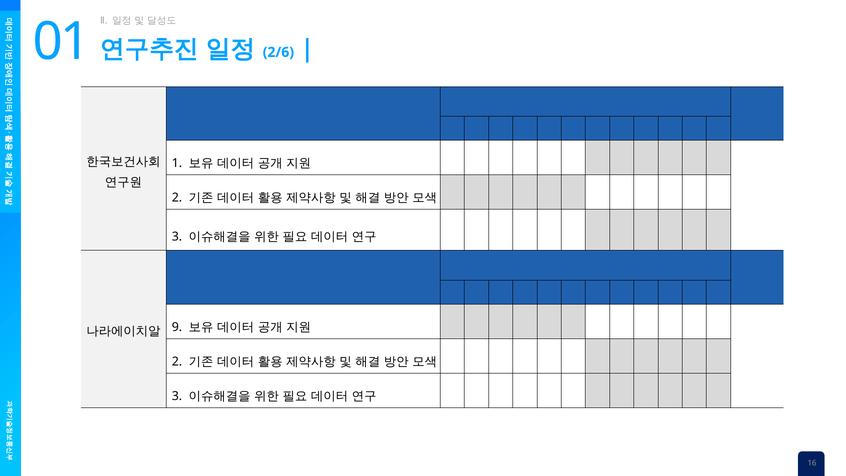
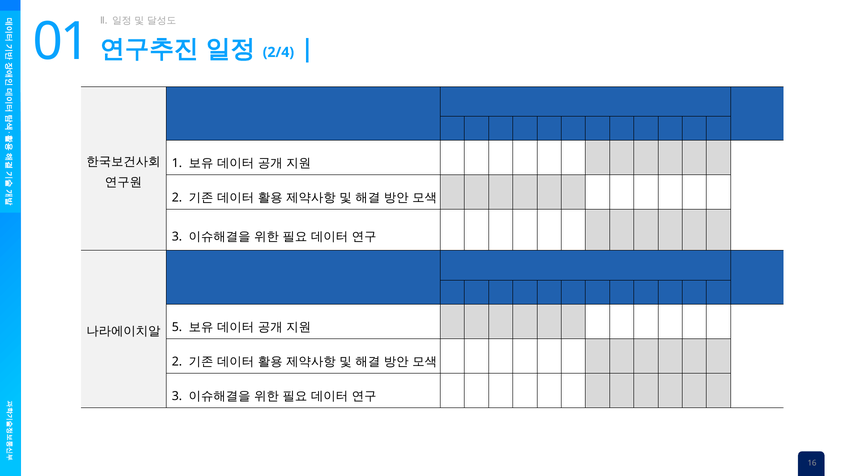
2/6: 2/6 -> 2/4 (278, 52)
9: 9 -> 5 (177, 327)
